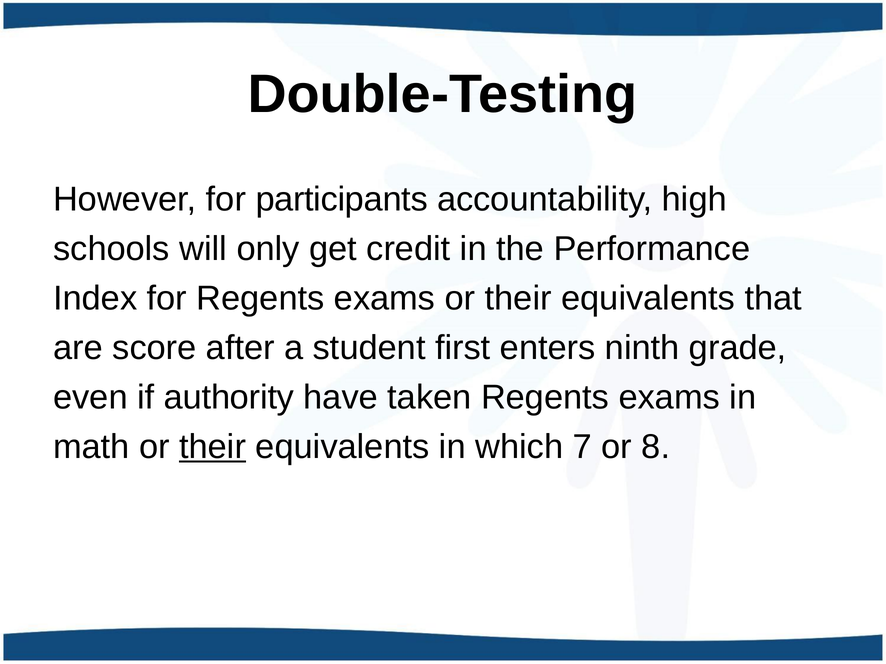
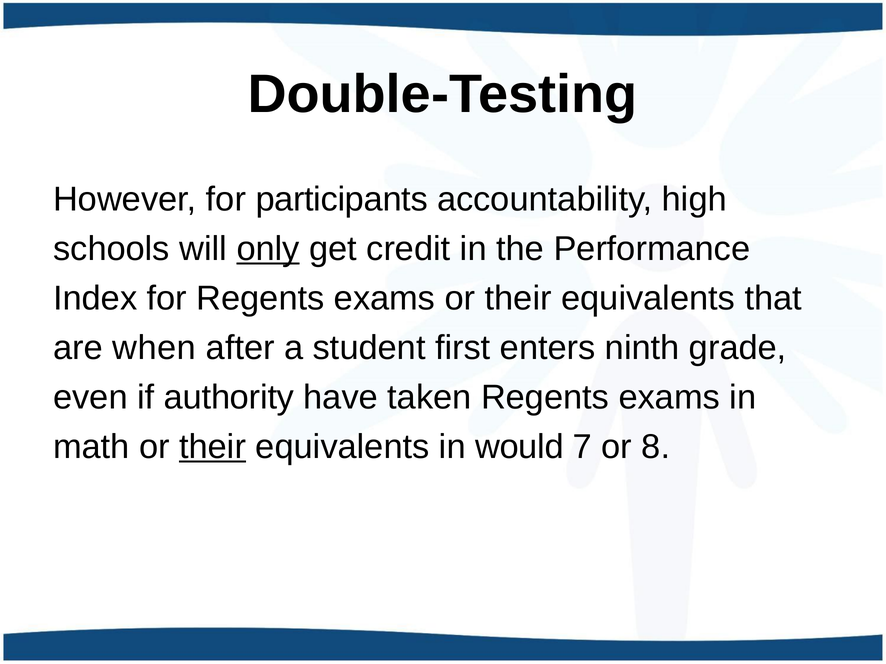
only underline: none -> present (268, 249)
score: score -> when (154, 348)
which: which -> would (519, 447)
